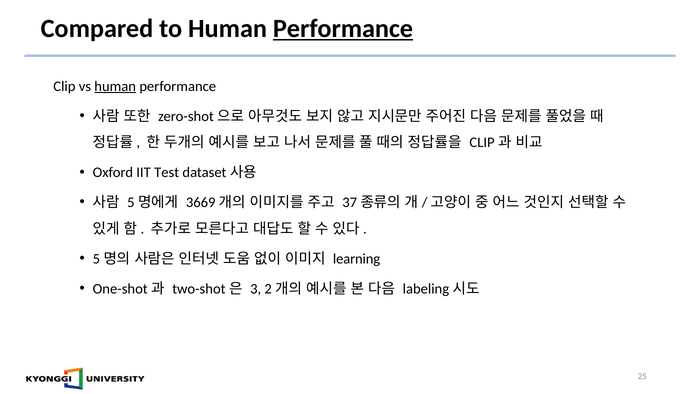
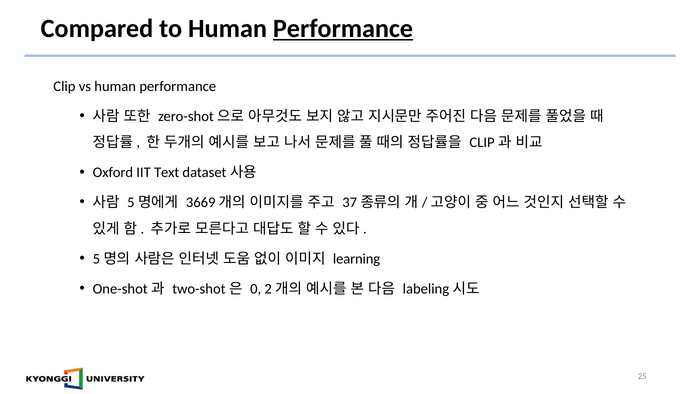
human underline: present -> none (115, 86)
Test: Test -> Text (167, 172)
3: 3 -> 0 (256, 288)
